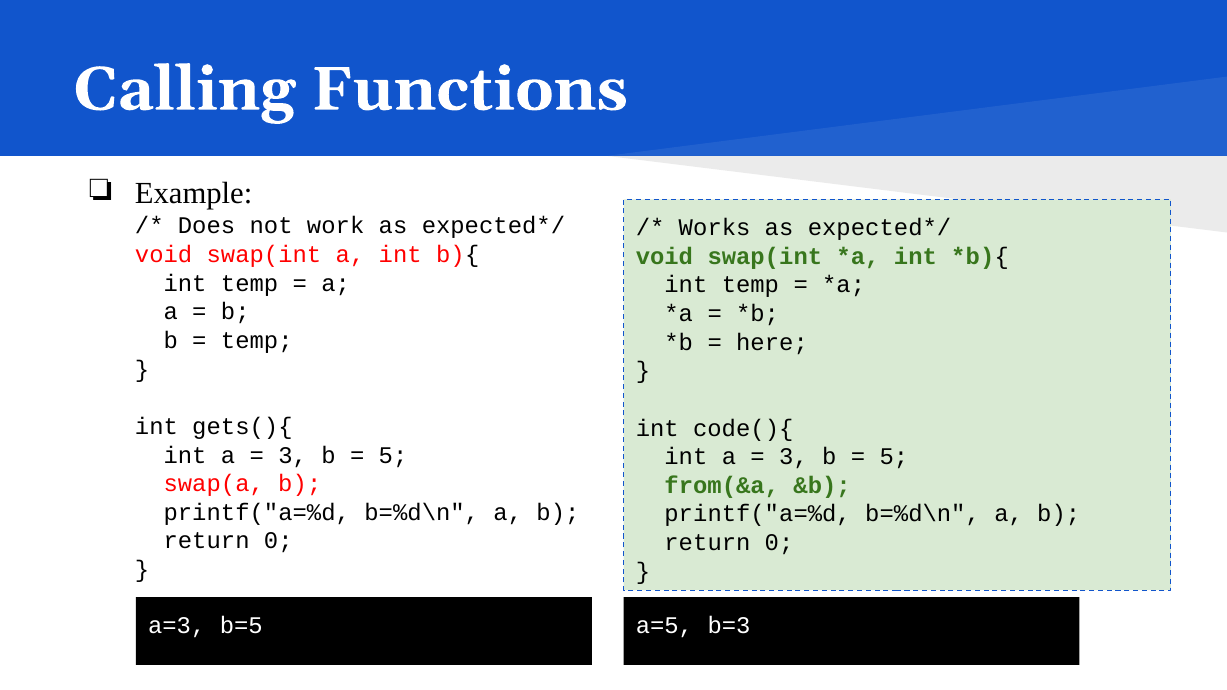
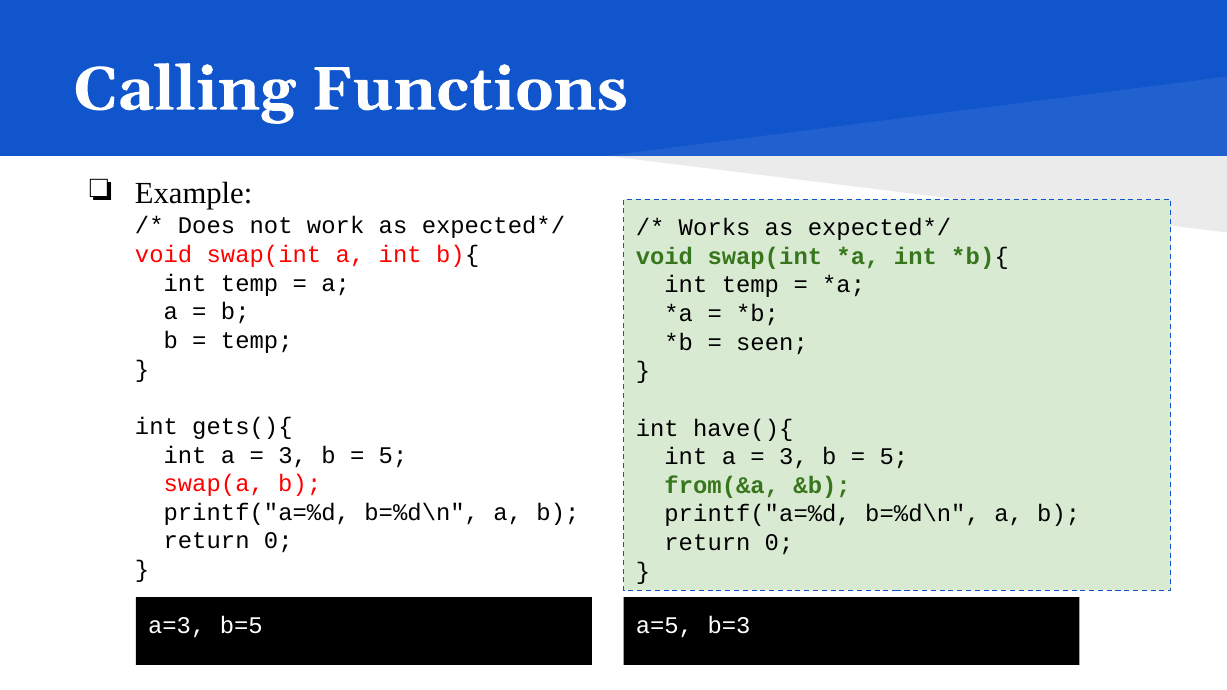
here: here -> seen (772, 342)
code(){: code(){ -> have(){ (743, 428)
